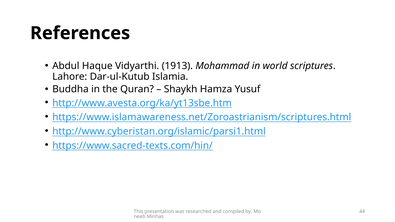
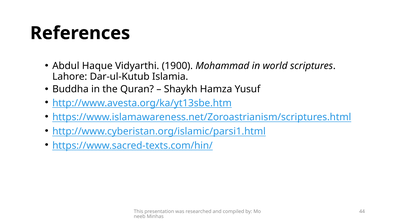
1913: 1913 -> 1900 (177, 66)
